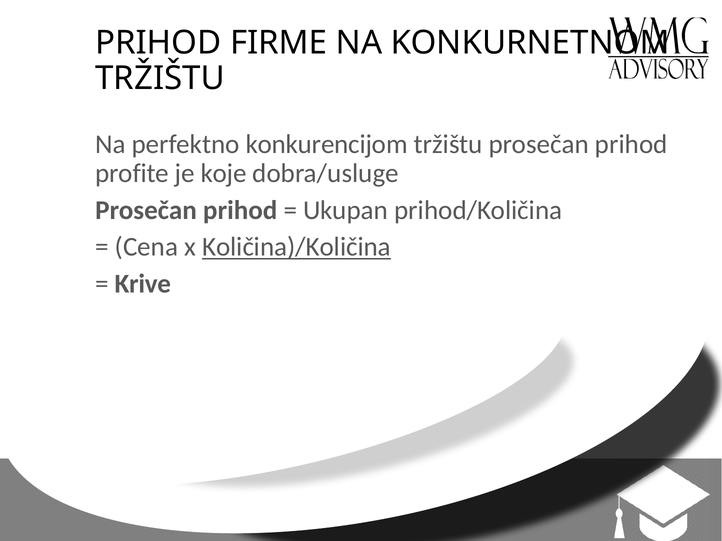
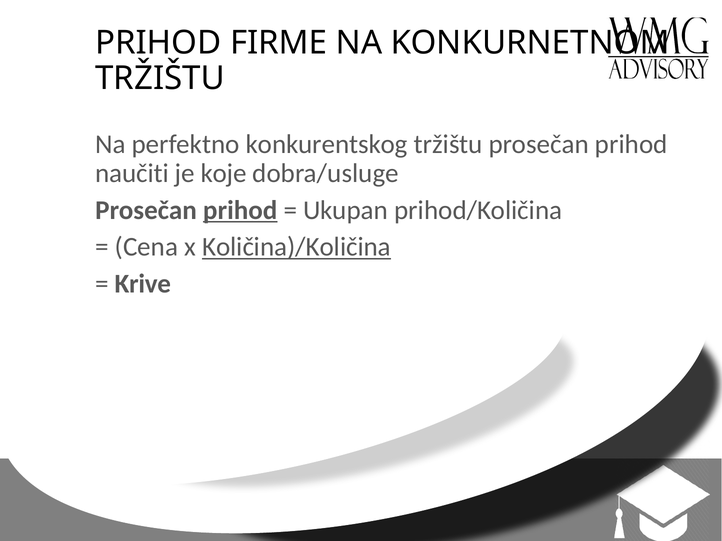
konkurencijom: konkurencijom -> konkurentskog (327, 144)
profite: profite -> naučiti (132, 174)
prihod underline: none -> present (240, 210)
